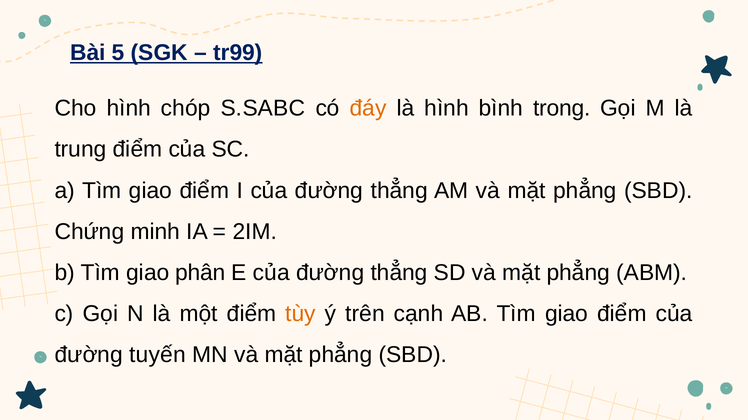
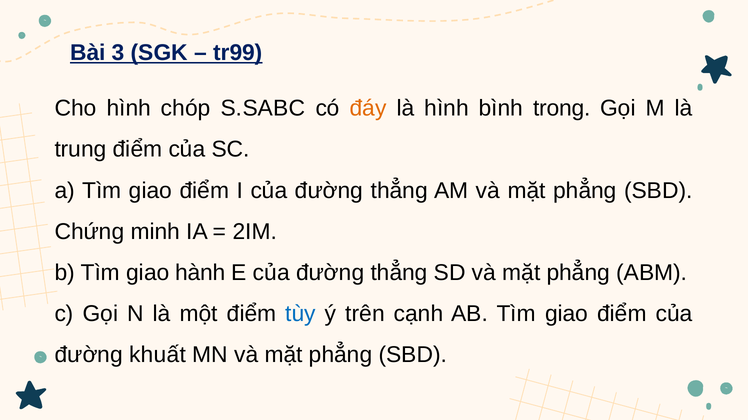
5: 5 -> 3 (118, 53)
phân: phân -> hành (201, 273)
tùy colour: orange -> blue (301, 314)
tuyến: tuyến -> khuất (158, 355)
